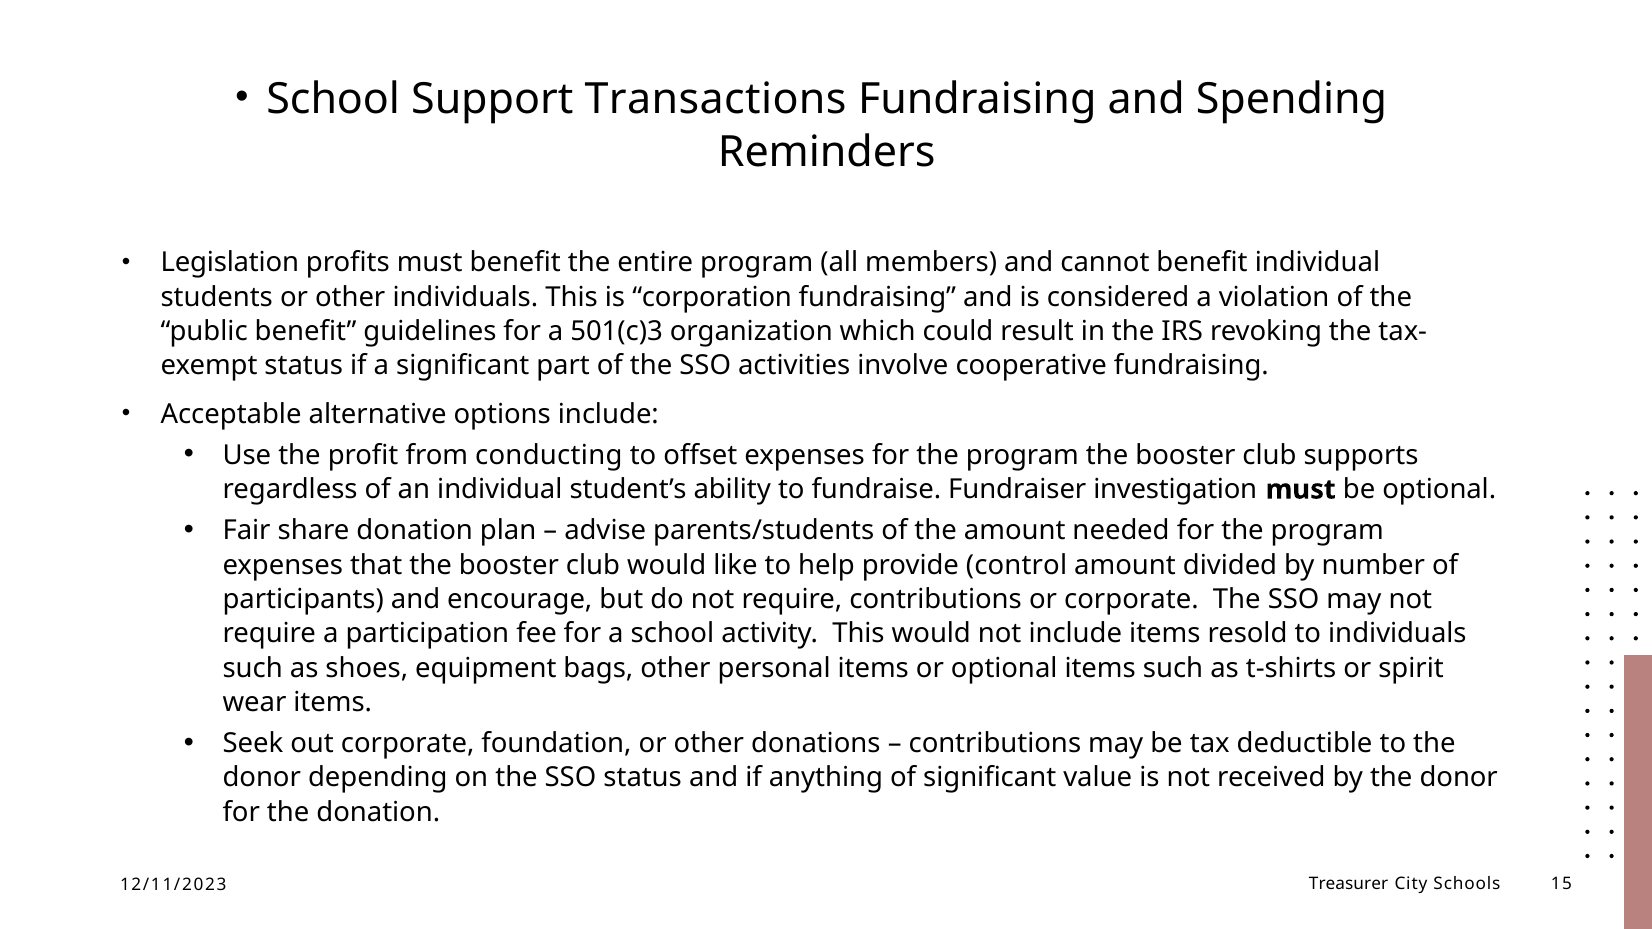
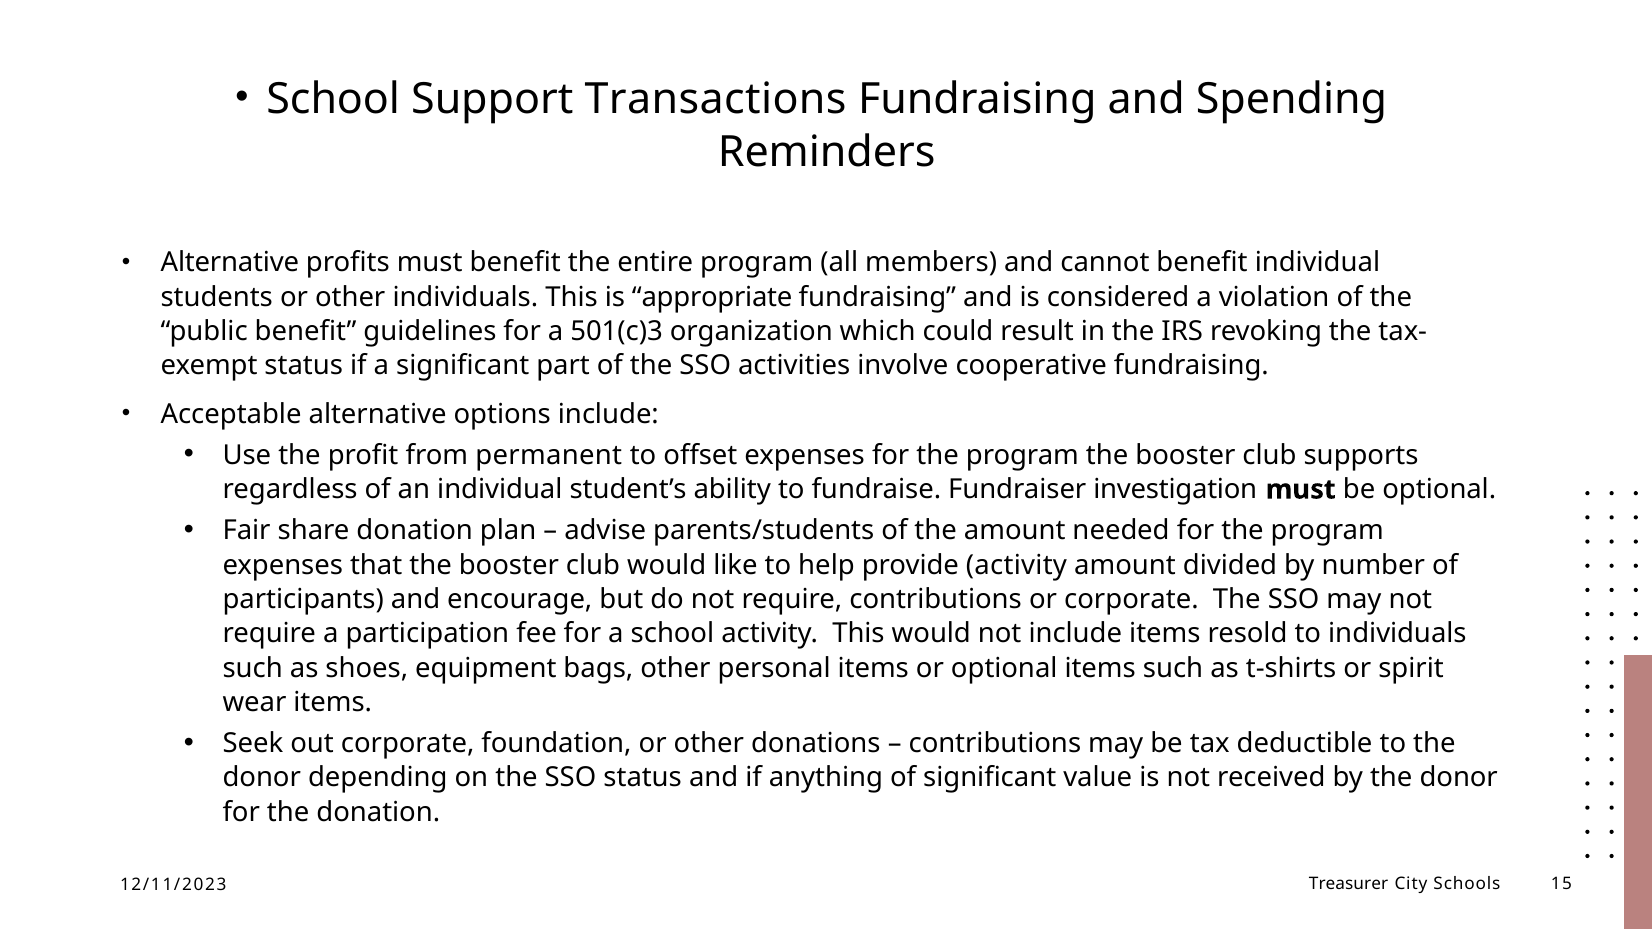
Legislation: Legislation -> Alternative (230, 263)
corporation: corporation -> appropriate (712, 297)
conducting: conducting -> permanent (549, 455)
provide control: control -> activity (1016, 565)
